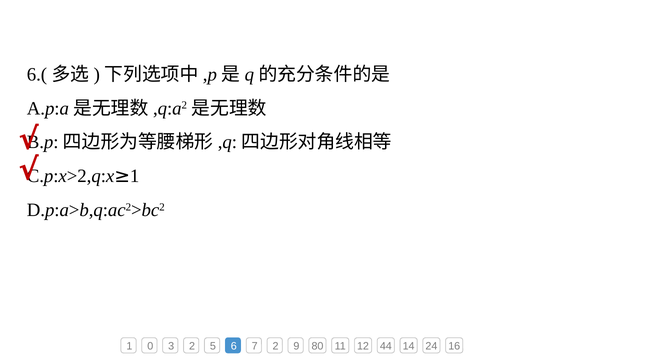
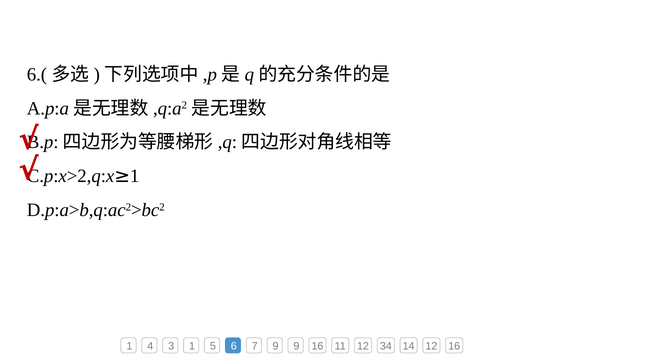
0: 0 -> 4 (150, 346)
3 2: 2 -> 1 (192, 346)
7 2: 2 -> 9 (276, 346)
9 80: 80 -> 16 (317, 346)
44: 44 -> 34 (386, 346)
14 24: 24 -> 12 (431, 346)
